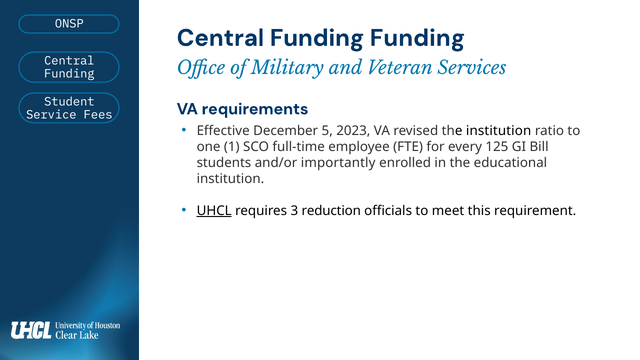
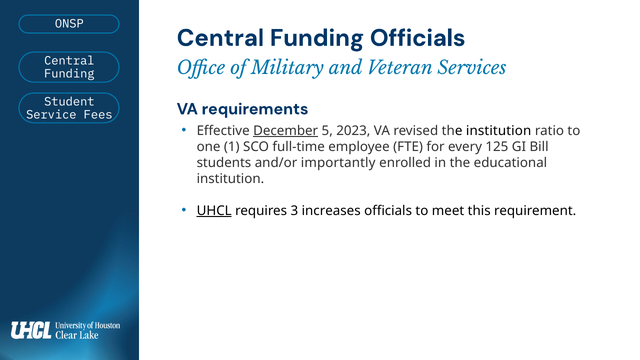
Funding Funding: Funding -> Officials (418, 38)
December underline: none -> present (286, 131)
reduction: reduction -> increases (331, 211)
